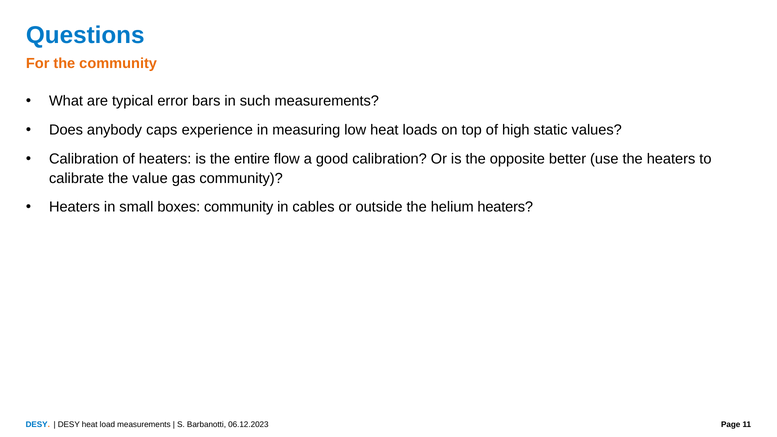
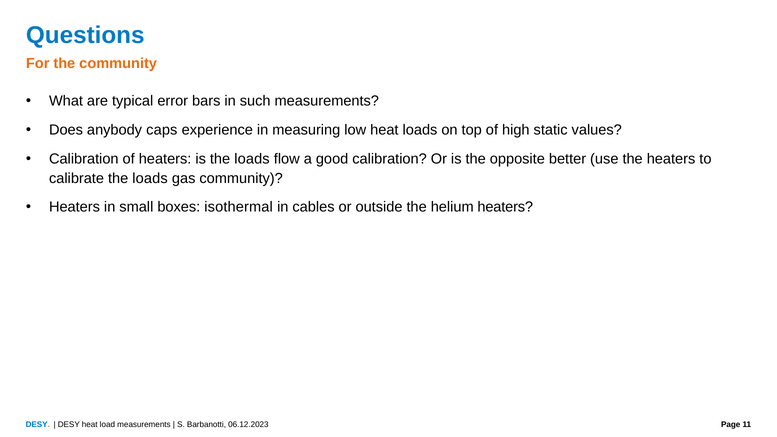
is the entire: entire -> loads (252, 159)
calibrate the value: value -> loads (150, 178)
boxes community: community -> isothermal (239, 207)
